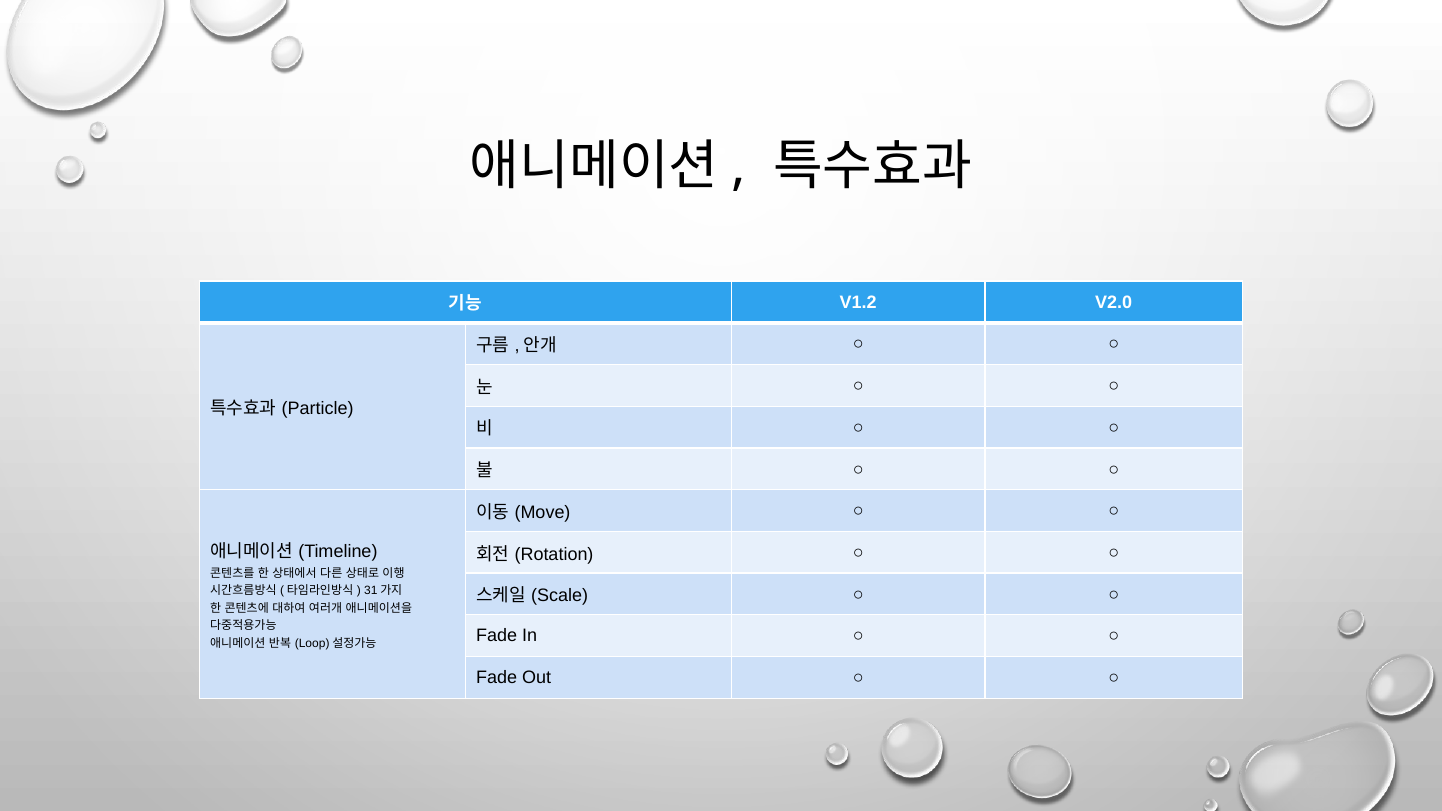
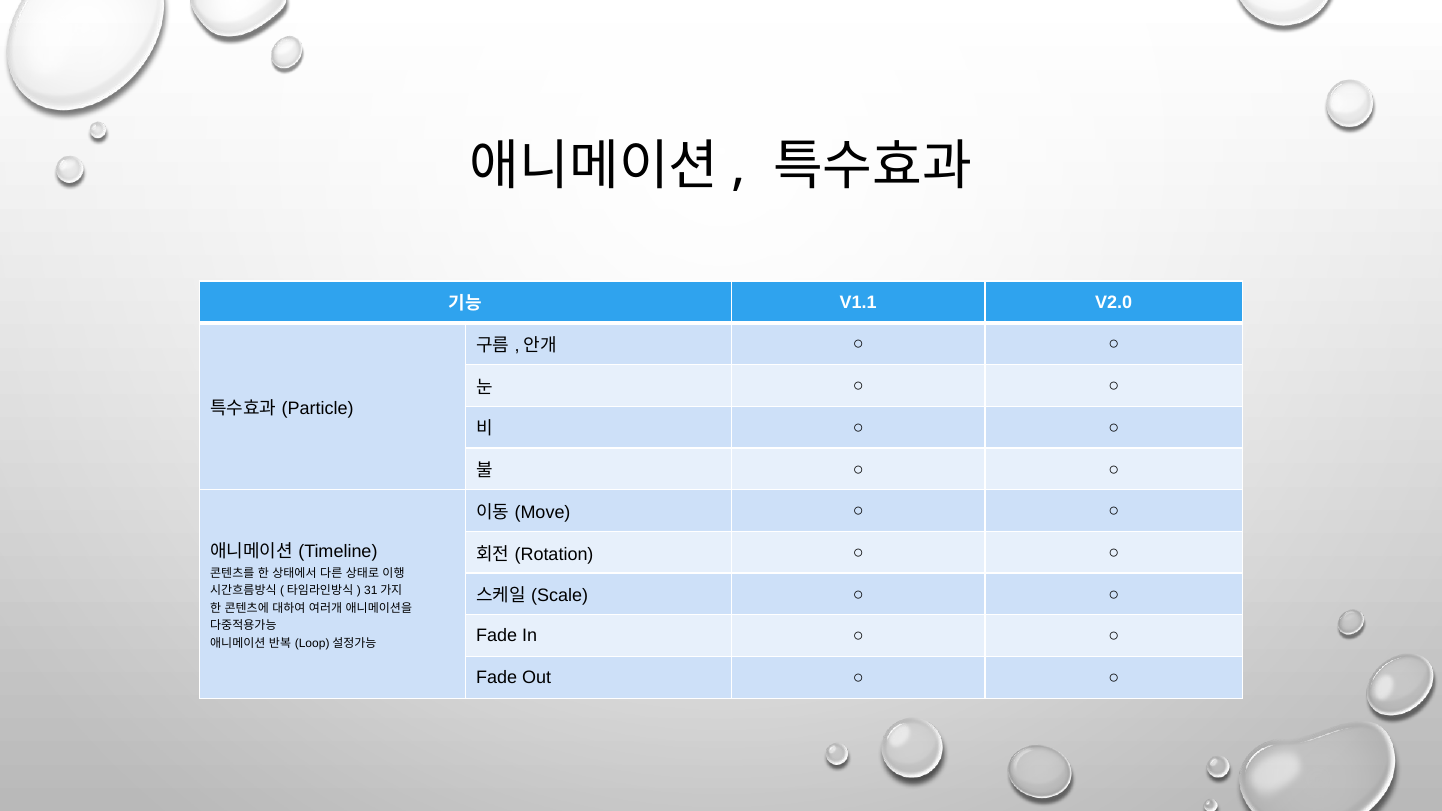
V1.2: V1.2 -> V1.1 (858, 302)
